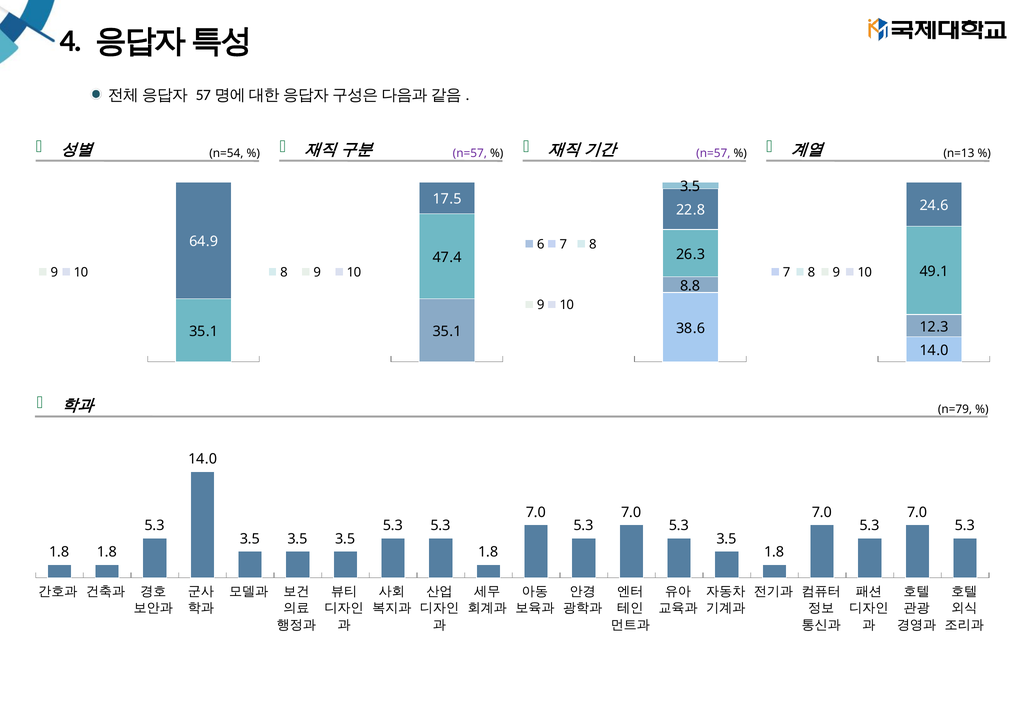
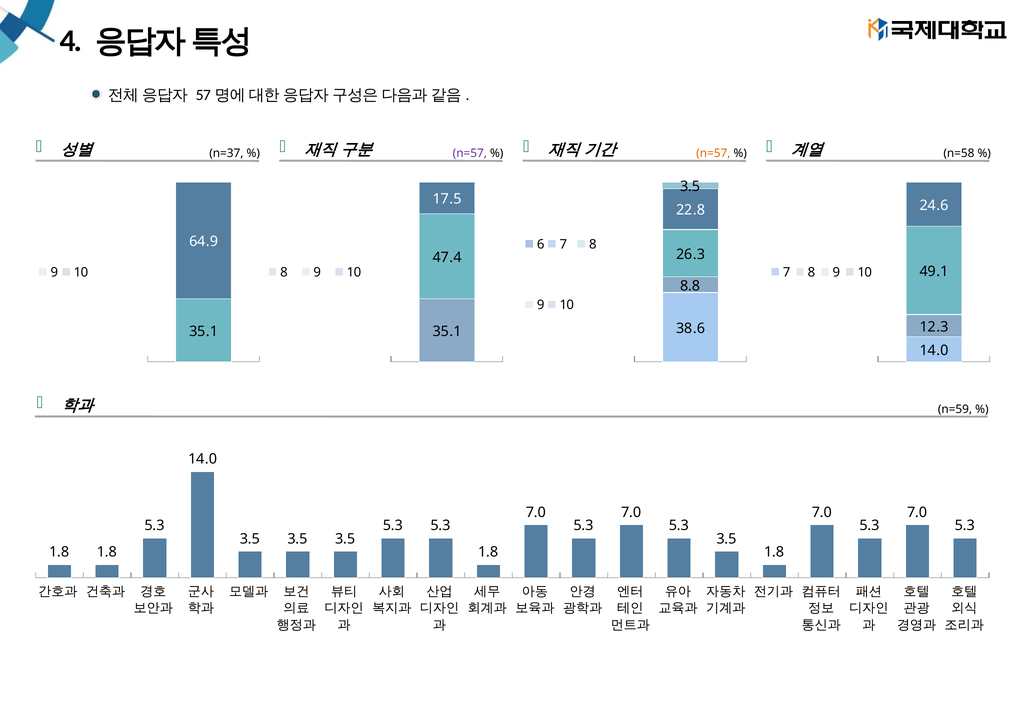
n=57 colour: purple -> orange (713, 154)
n=13: n=13 -> n=58 (959, 154)
n=54: n=54 -> n=37 (226, 154)
n=79: n=79 -> n=59 (955, 409)
